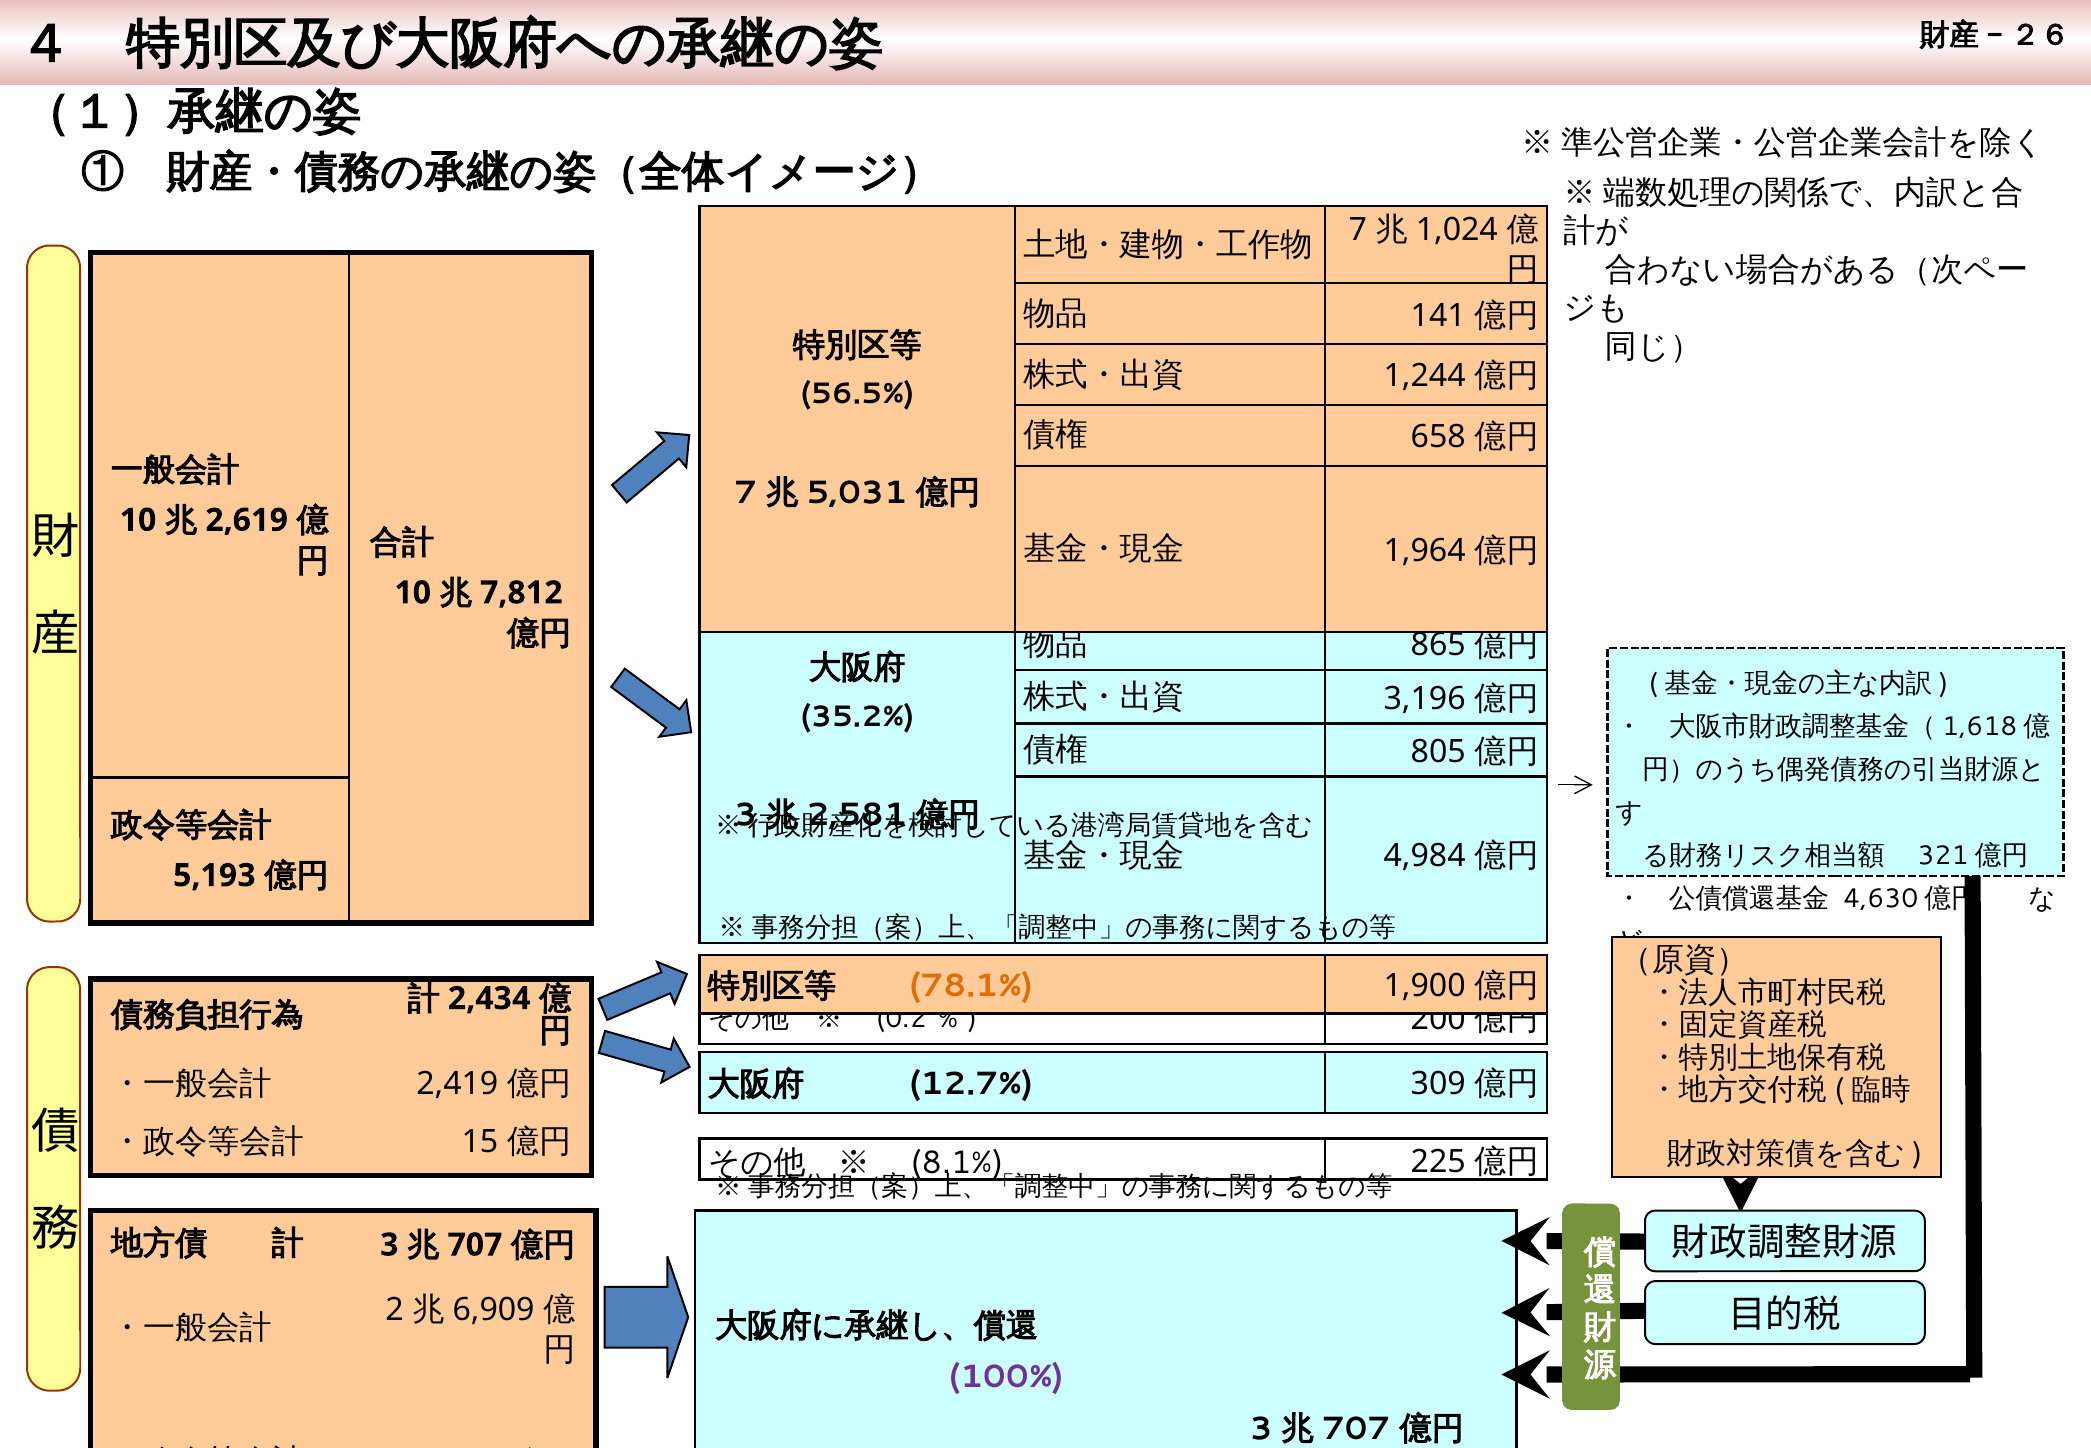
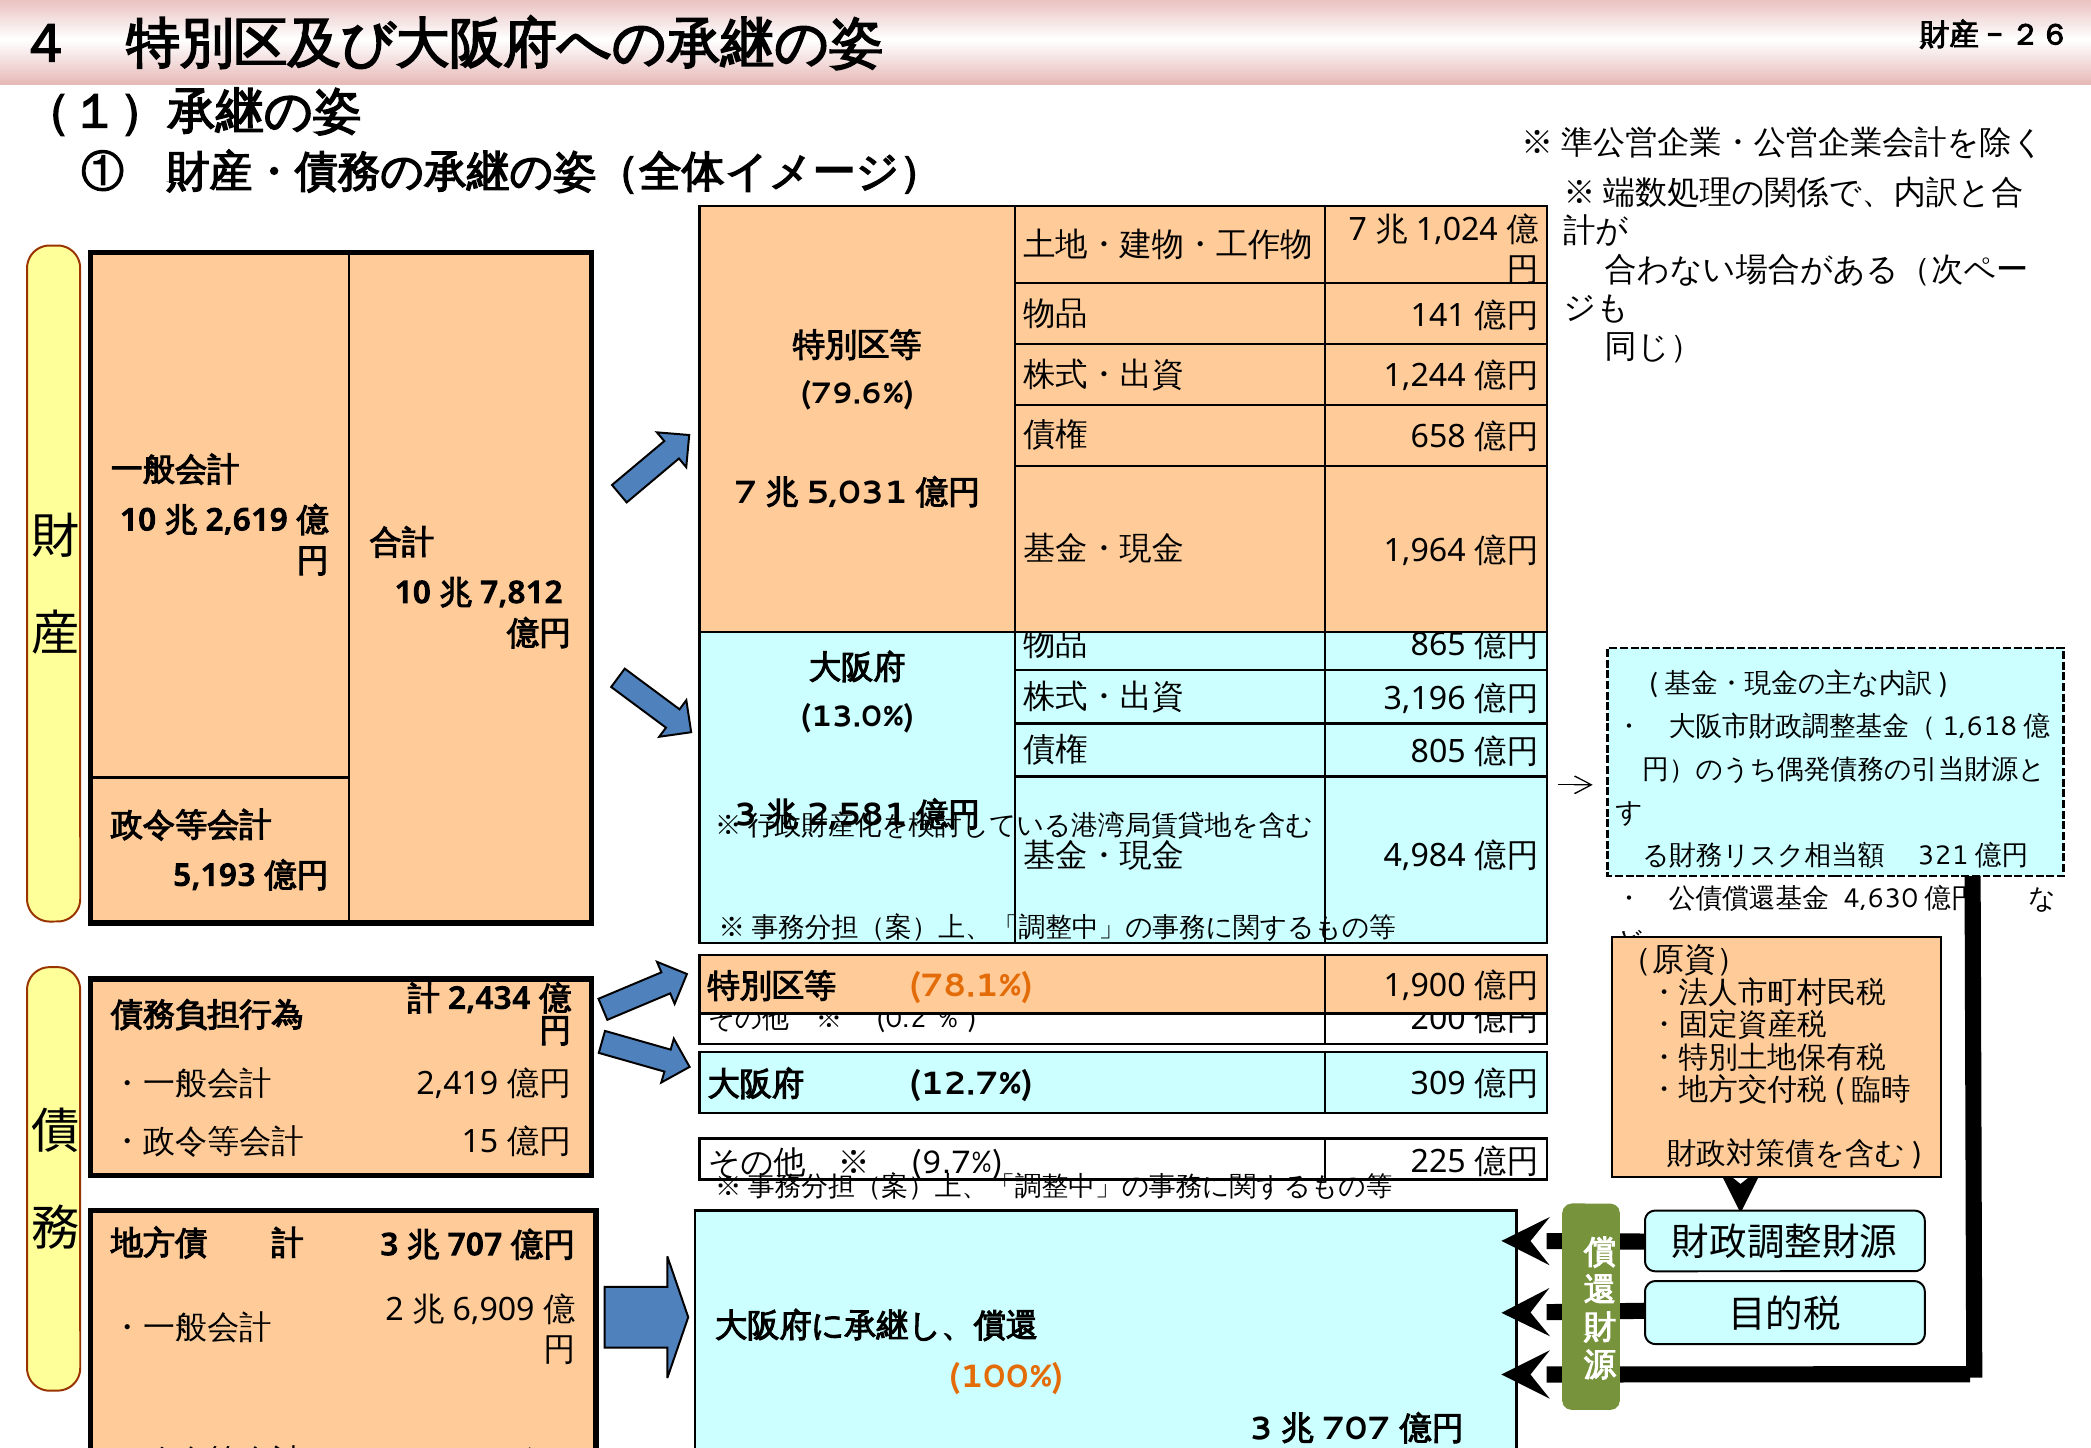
56.5%: 56.5% -> 79.6% (857, 394)
35.2%: 35.2% -> 13.0% (857, 716)
8.1%: 8.1% -> 9.7% (957, 1163)
100% colour: purple -> orange (1006, 1376)
